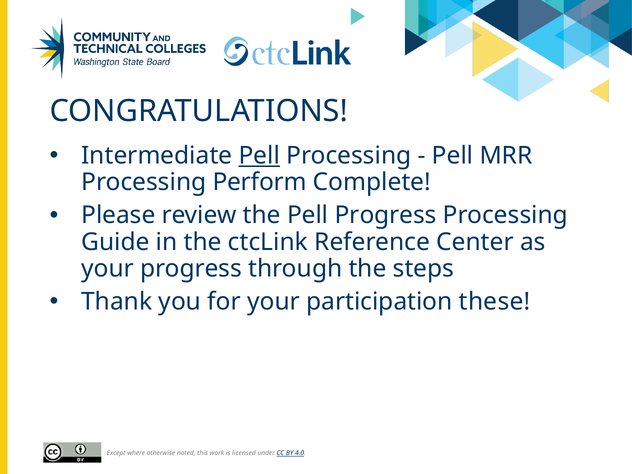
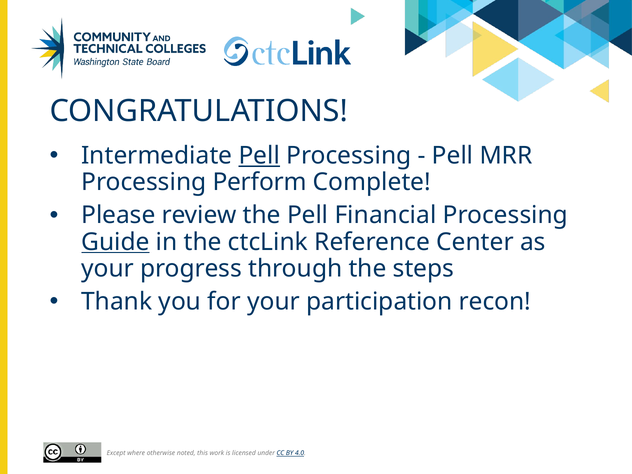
Pell Progress: Progress -> Financial (386, 215)
Guide underline: none -> present (115, 242)
these: these -> recon (495, 302)
